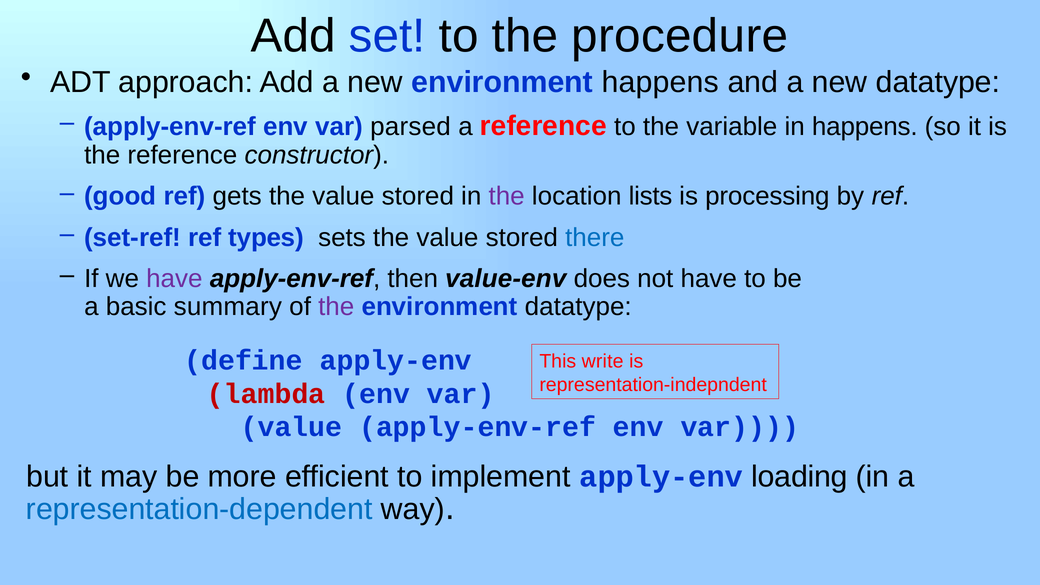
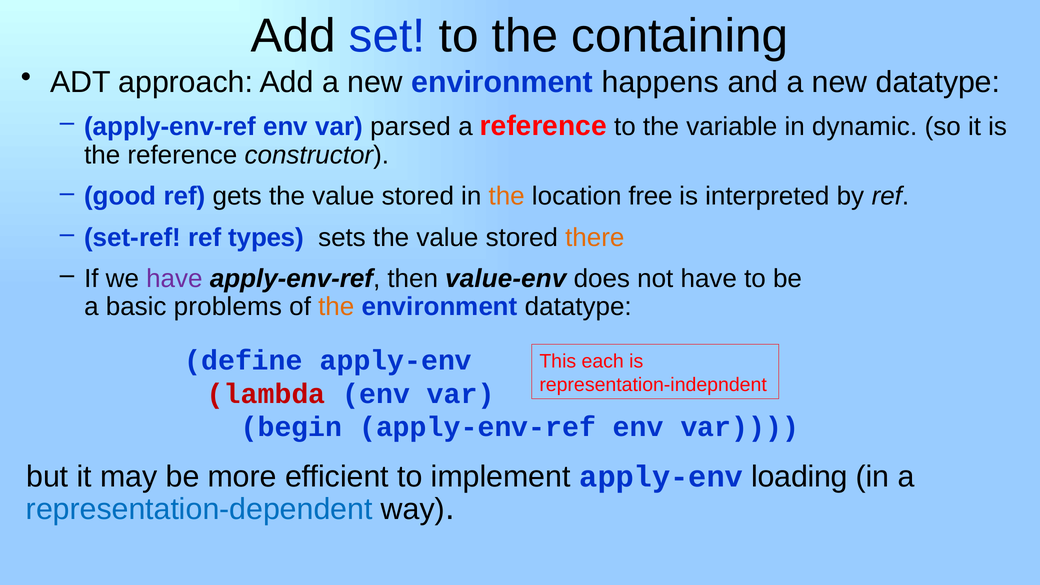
procedure: procedure -> containing (680, 36)
in happens: happens -> dynamic (865, 127)
the colour: purple -> orange (507, 196)
lists: lists -> free (650, 196)
processing: processing -> interpreted (767, 196)
there colour: blue -> orange (595, 237)
summary: summary -> problems (228, 307)
the colour: purple -> orange (336, 307)
write: write -> each (603, 361)
value: value -> begin (291, 427)
